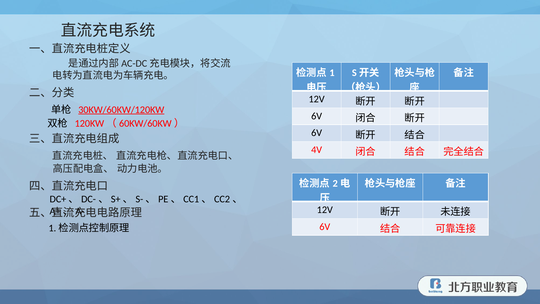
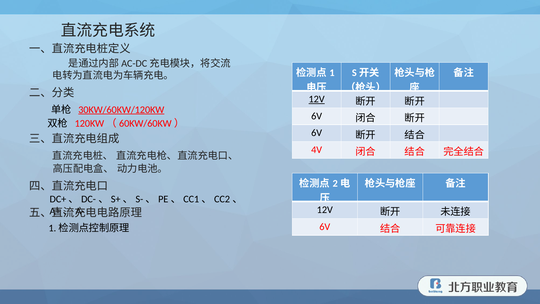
12V underline: none -> present (317, 99)
